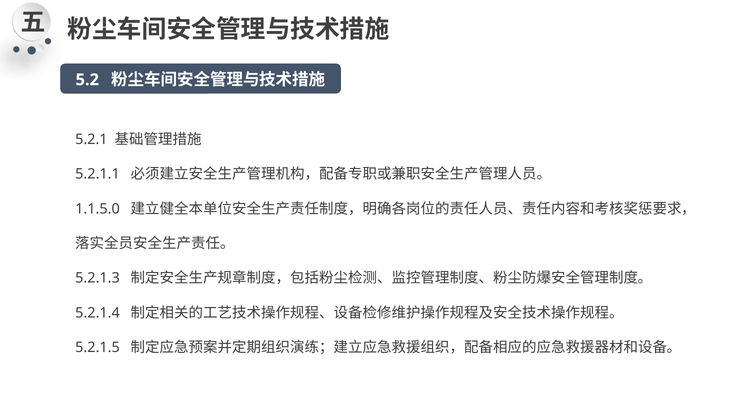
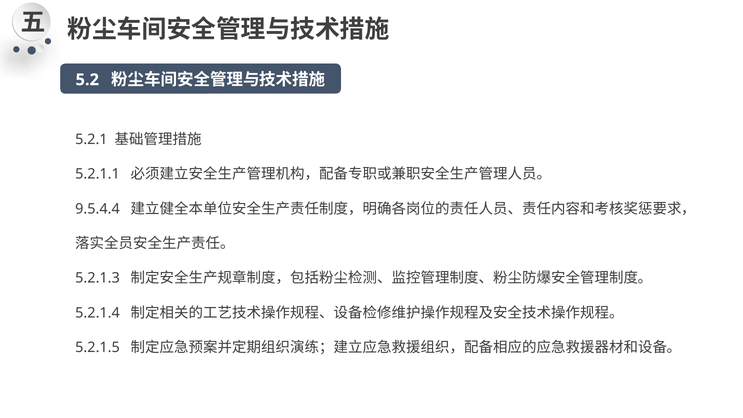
1.1.5.0: 1.1.5.0 -> 9.5.4.4 (98, 209)
